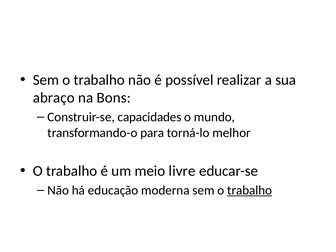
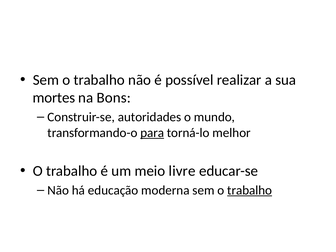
abraço: abraço -> mortes (54, 98)
capacidades: capacidades -> autoridades (150, 117)
para underline: none -> present (152, 133)
